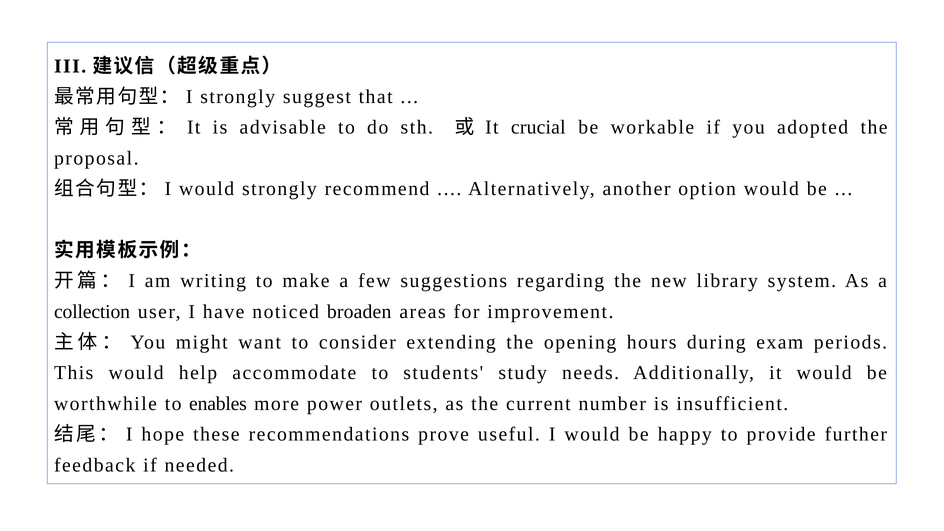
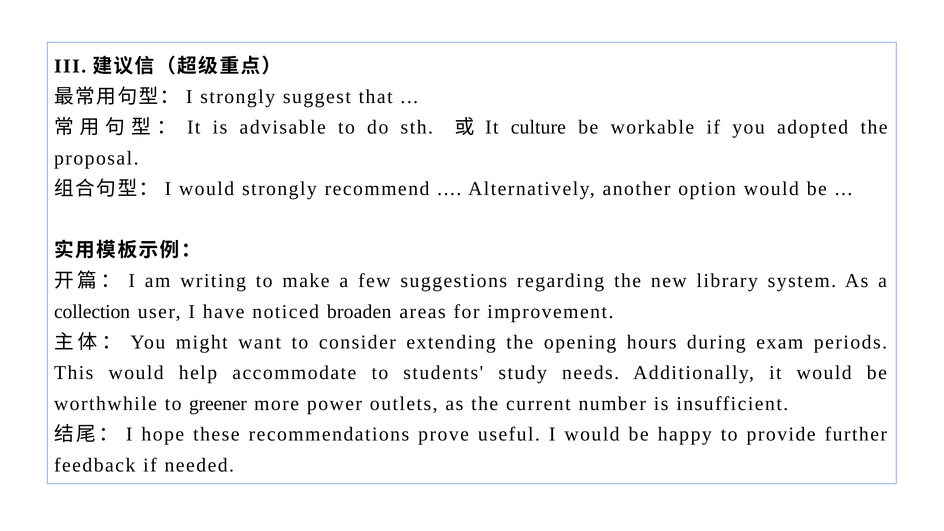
crucial: crucial -> culture (538, 127)
enables: enables -> greener (218, 404)
